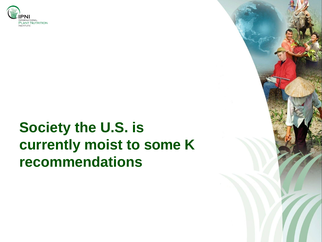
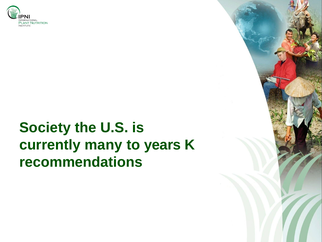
moist: moist -> many (103, 145)
some: some -> years (162, 145)
